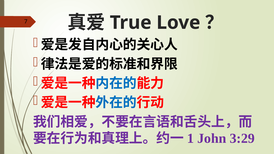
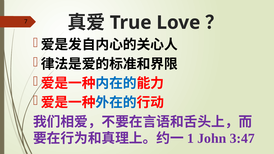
3:29: 3:29 -> 3:47 (242, 138)
